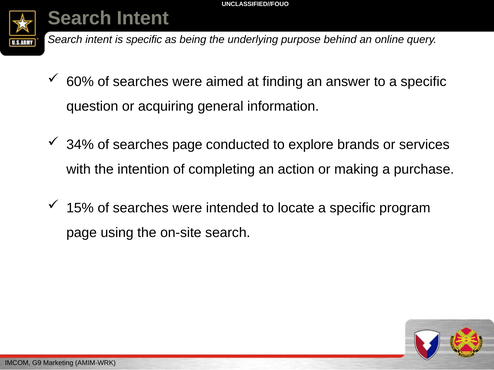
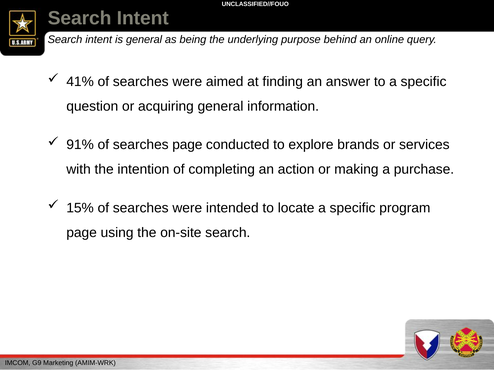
is specific: specific -> general (144, 40)
60%: 60% -> 41% (80, 82)
34%: 34% -> 91% (80, 145)
